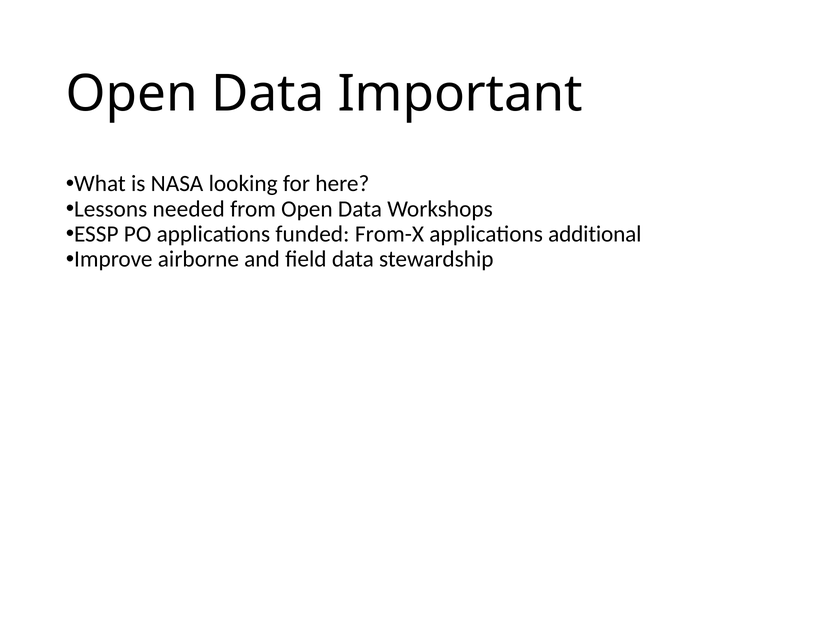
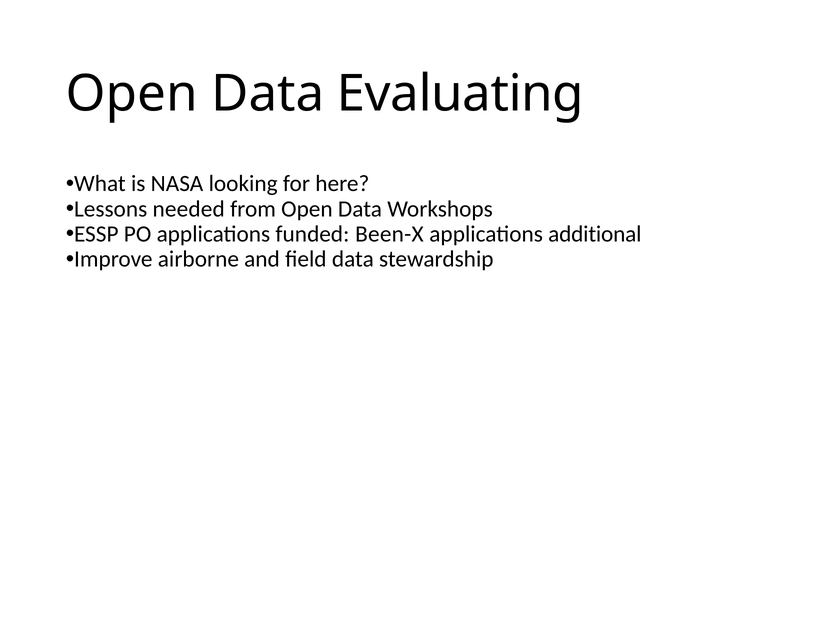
Important: Important -> Evaluating (460, 94)
From-X: From-X -> Been-X (389, 234)
